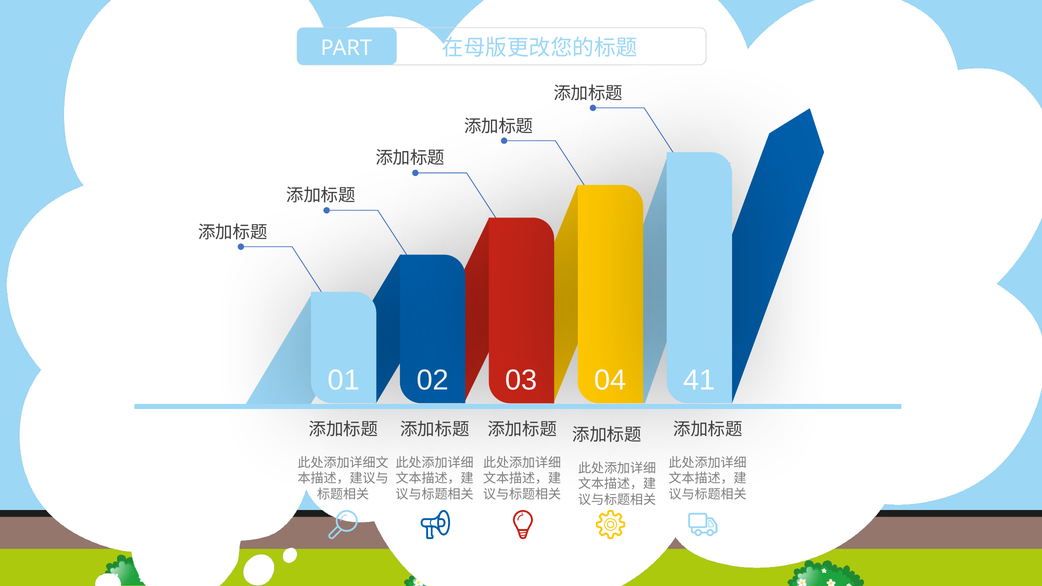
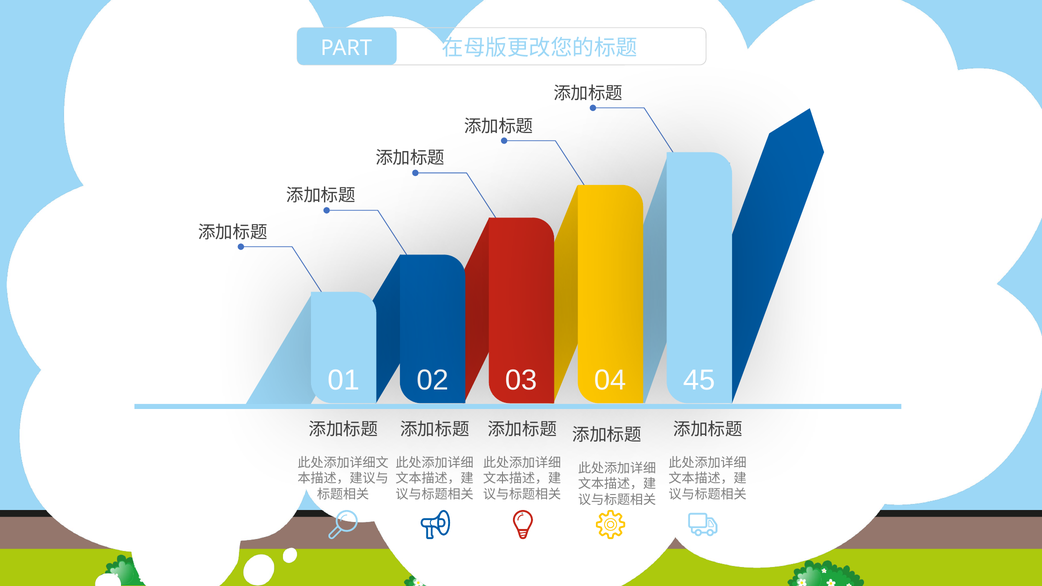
41: 41 -> 45 (699, 380)
